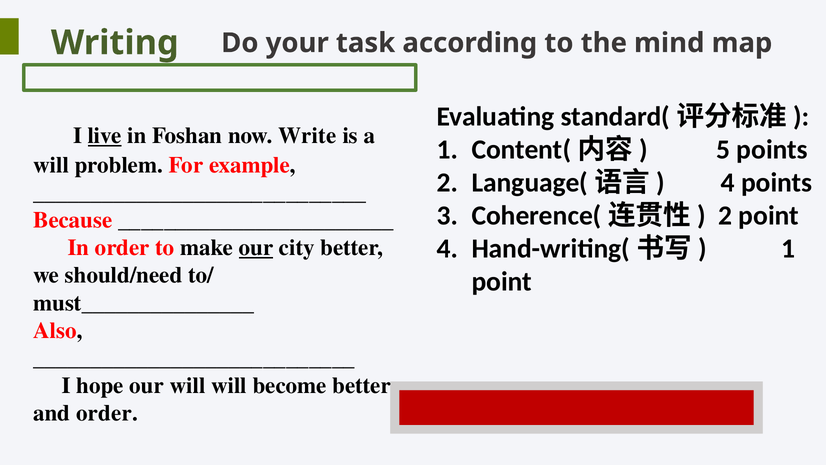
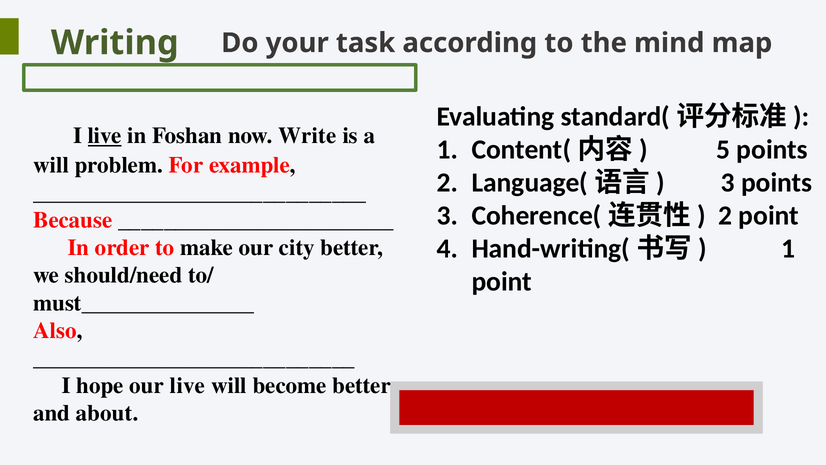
4: 4 -> 3 (728, 183)
our underline: present -> none (256, 248)
our will: will -> live (187, 385)
and order: order -> about (107, 413)
